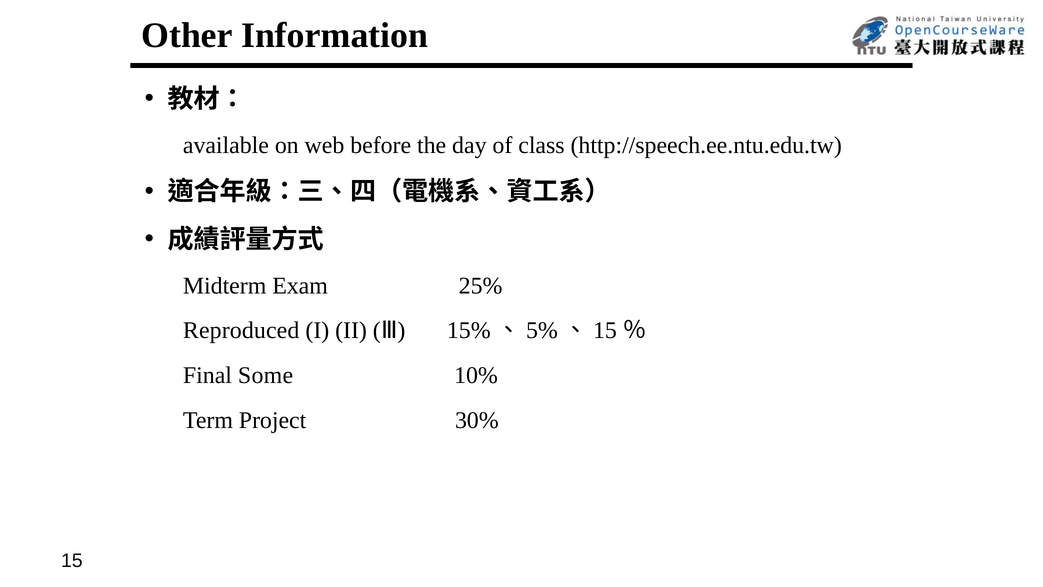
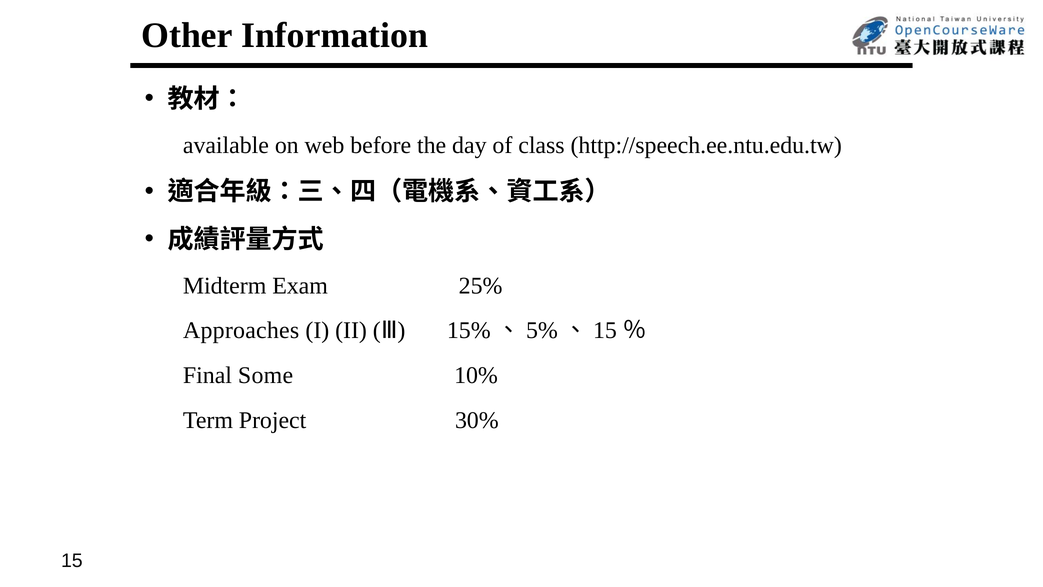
Reproduced: Reproduced -> Approaches (241, 330)
